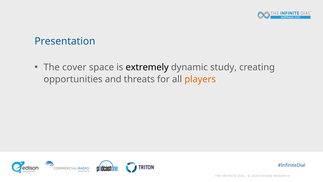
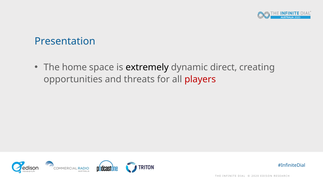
cover: cover -> home (74, 67)
study: study -> direct (224, 67)
players colour: orange -> red (200, 79)
